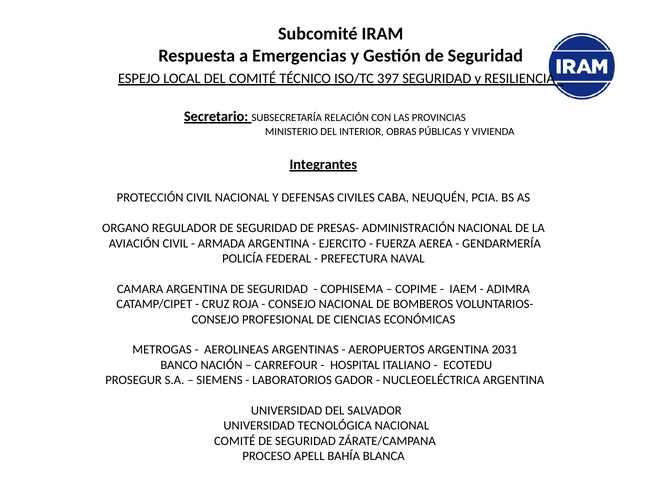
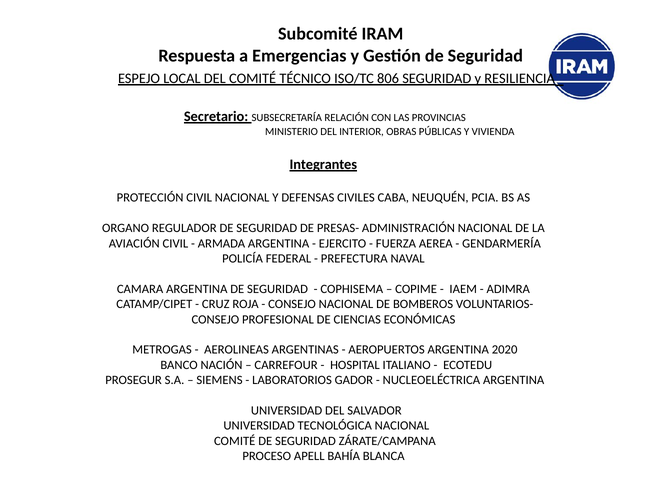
397: 397 -> 806 (388, 78)
2031: 2031 -> 2020 (505, 349)
